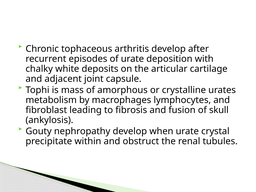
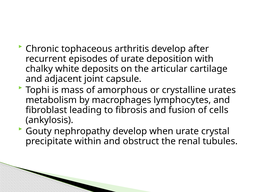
skull: skull -> cells (219, 110)
